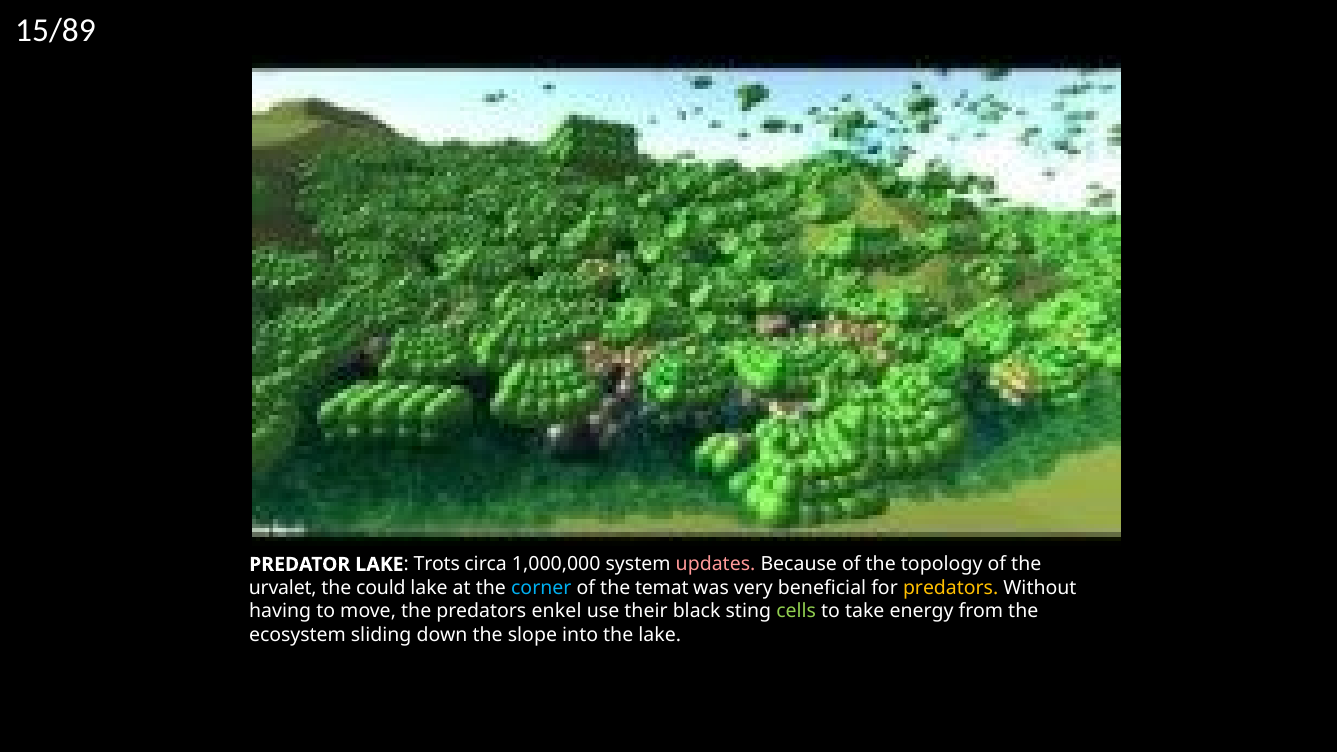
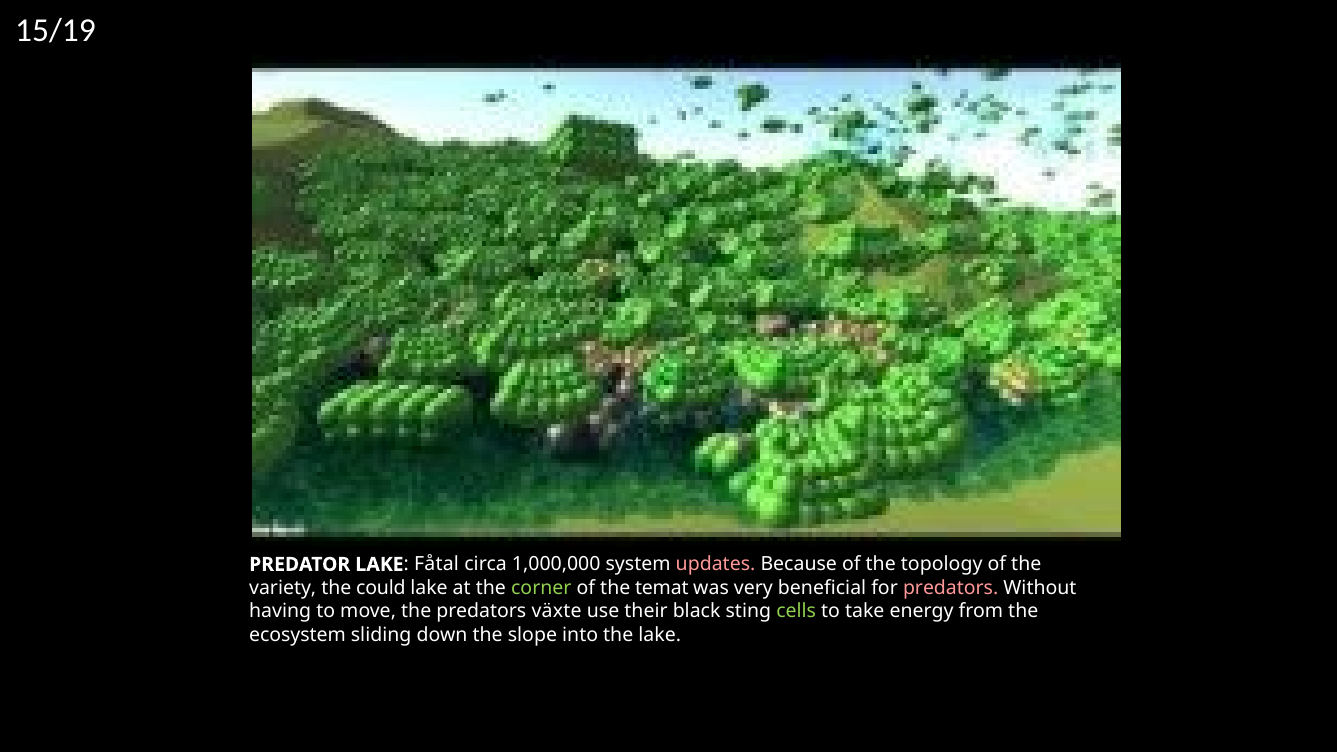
15/89: 15/89 -> 15/19 (56, 30)
Trots: Trots -> Fåtal (437, 564)
urvalet: urvalet -> variety (283, 588)
corner colour: light blue -> light green (541, 588)
predators colour: yellow -> pink (951, 588)
enkel: enkel -> växte (557, 611)
